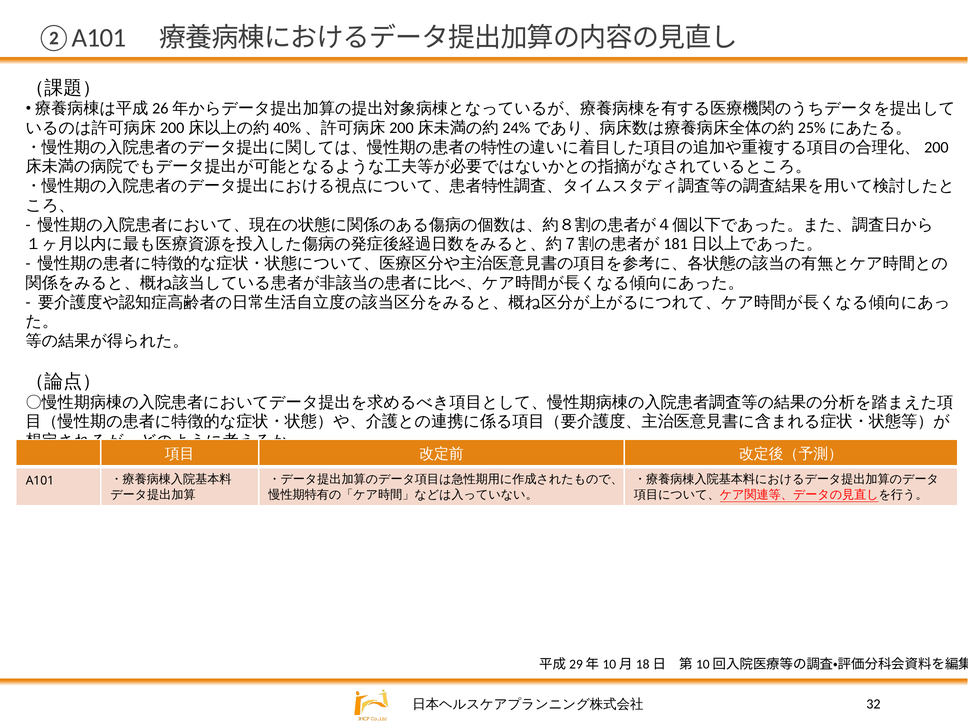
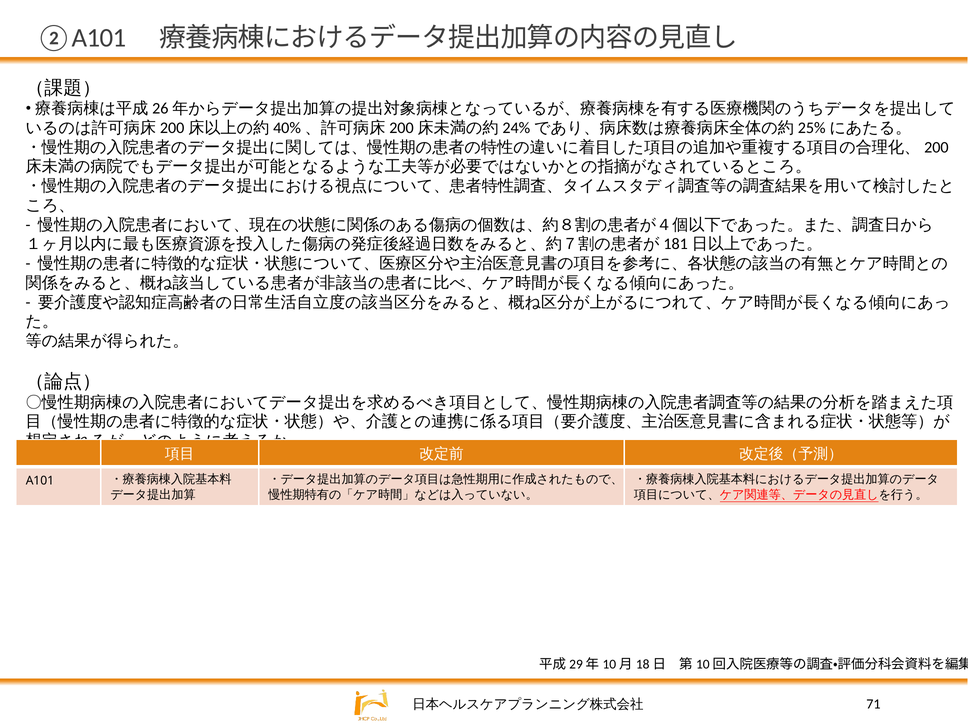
32: 32 -> 71 (873, 704)
